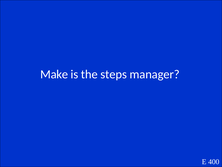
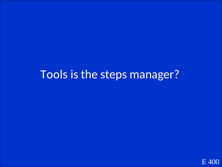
Make: Make -> Tools (54, 74)
